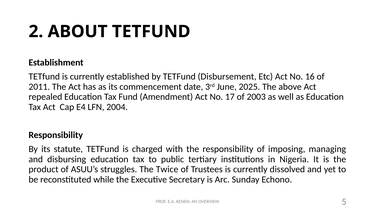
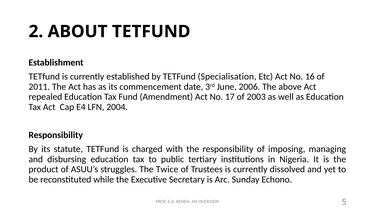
Disbursement: Disbursement -> Specialisation (227, 77)
2025: 2025 -> 2006 (249, 87)
